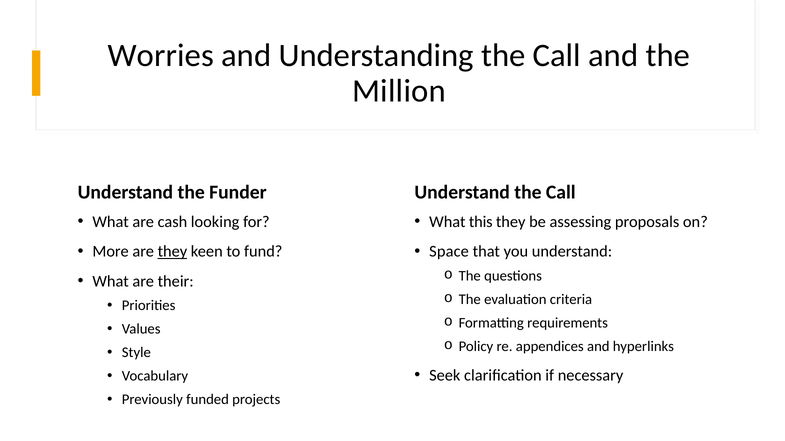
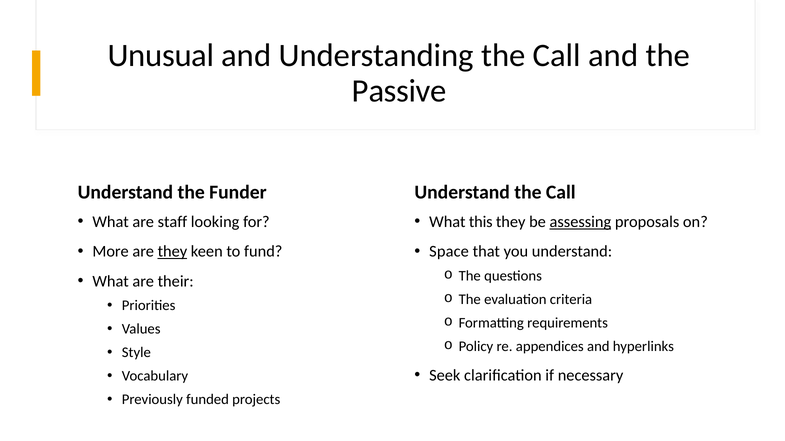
Worries: Worries -> Unusual (161, 56)
Million: Million -> Passive (399, 91)
cash: cash -> staff (172, 222)
assessing underline: none -> present (580, 222)
